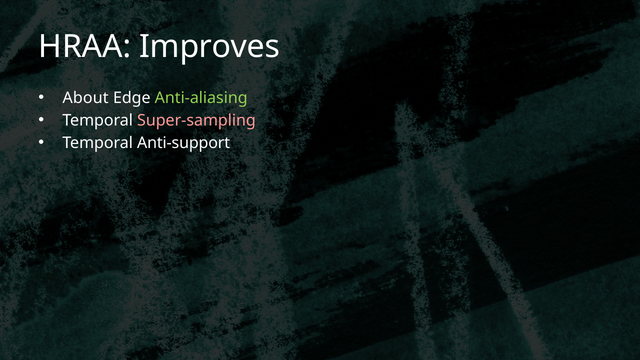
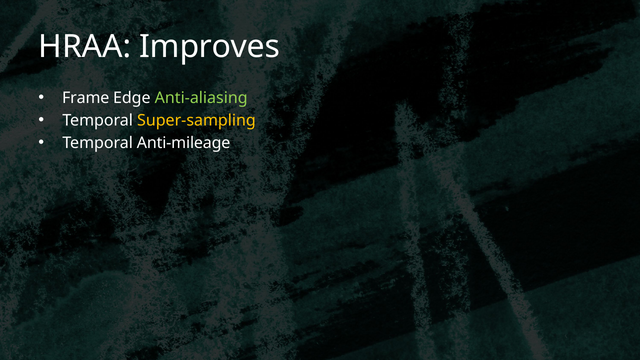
About: About -> Frame (86, 98)
Super-sampling colour: pink -> yellow (196, 120)
Anti-support: Anti-support -> Anti-mileage (184, 143)
